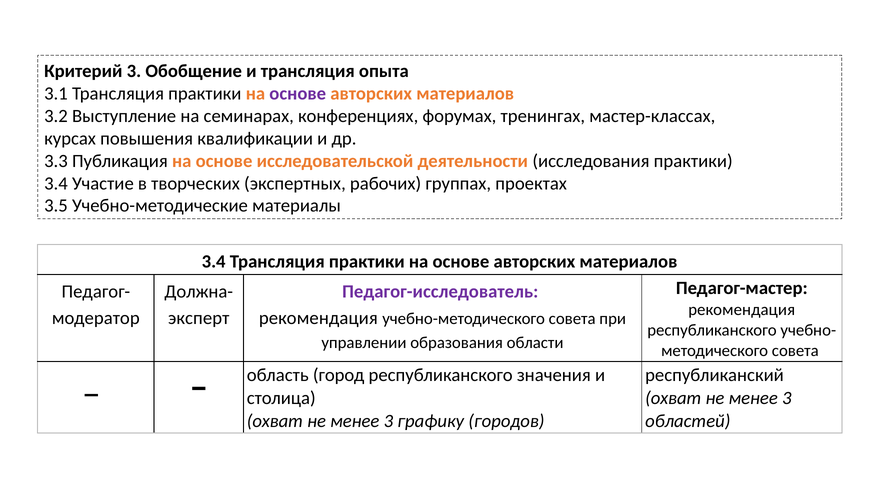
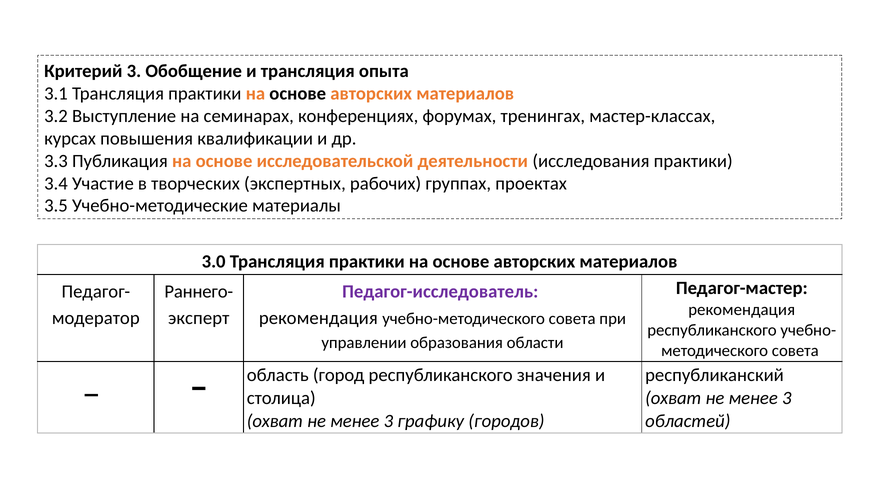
основе colour: purple -> black (298, 94)
3.4: 3.4 -> 3.0 (214, 262)
Должна-: Должна- -> Раннего- (199, 292)
